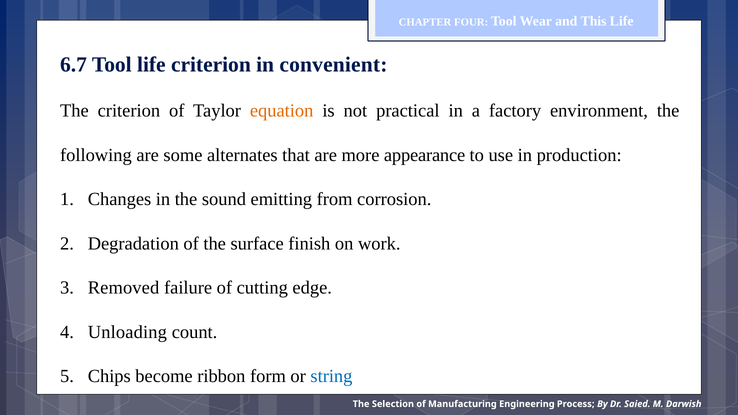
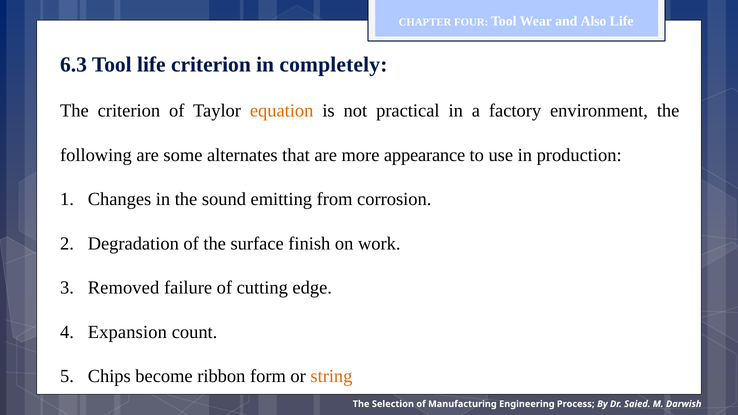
This: This -> Also (594, 21)
6.7: 6.7 -> 6.3 (74, 65)
convenient: convenient -> completely (333, 65)
Unloading: Unloading -> Expansion (127, 332)
string colour: blue -> orange (331, 376)
